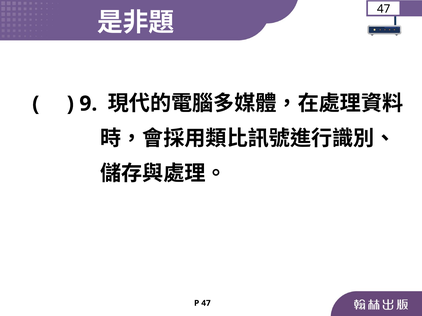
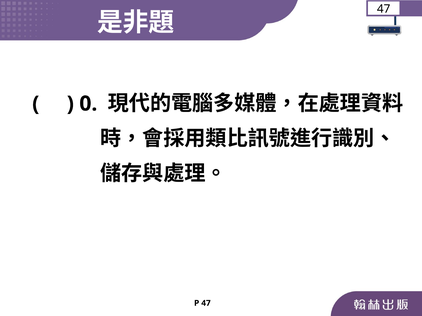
9: 9 -> 0 (88, 104)
